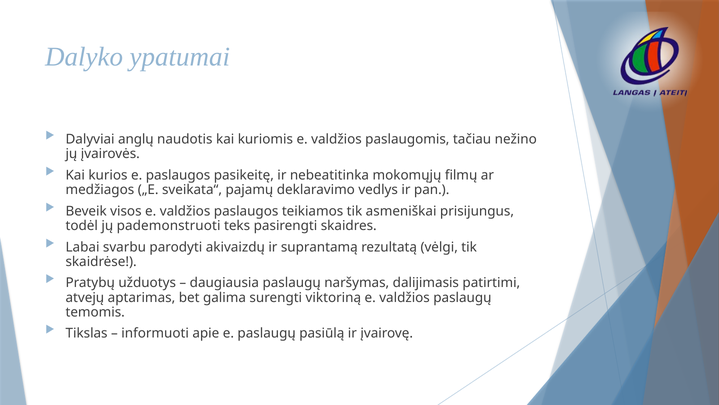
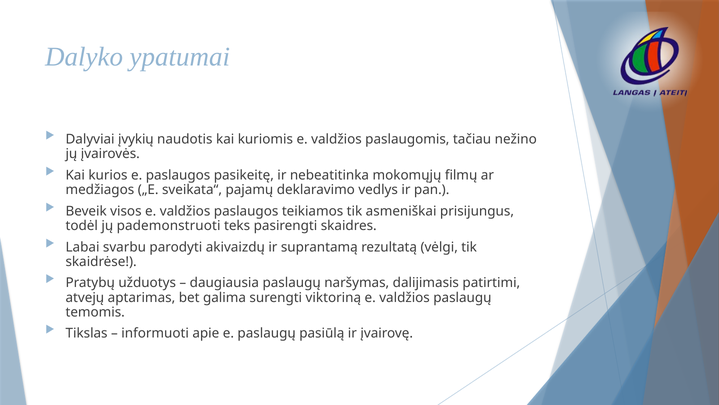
anglų: anglų -> įvykių (136, 139)
